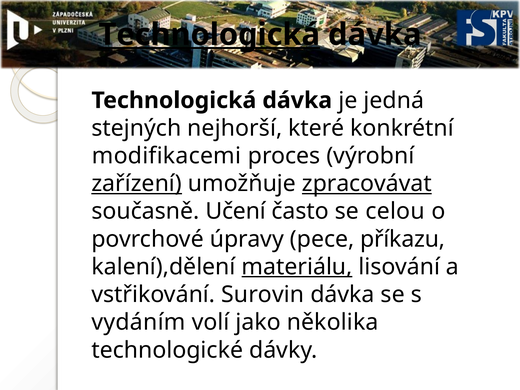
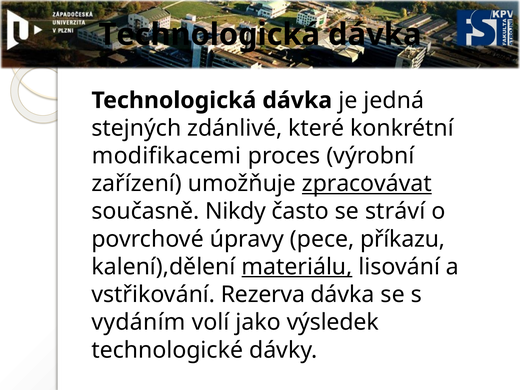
Technologická underline: present -> none (209, 35)
nejhorší: nejhorší -> zdánlivé (235, 128)
zařízení underline: present -> none (137, 184)
Učení: Učení -> Nikdy (236, 211)
celou: celou -> stráví (395, 211)
Surovin: Surovin -> Rezerva (263, 295)
několika: několika -> výsledek (333, 322)
